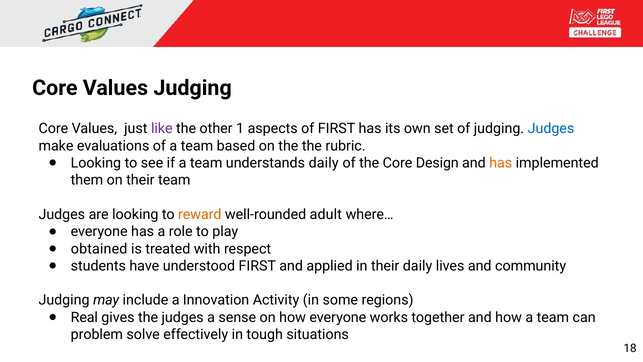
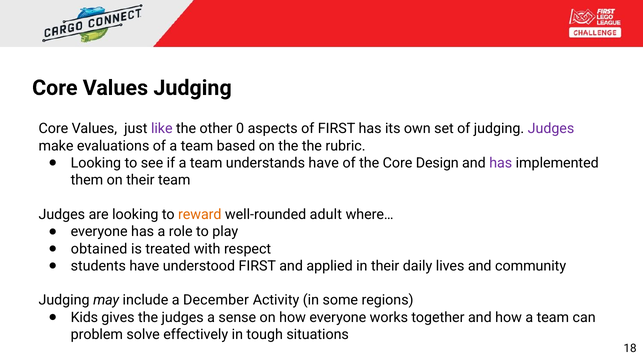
1: 1 -> 0 (240, 129)
Judges colour: blue -> purple (551, 129)
understands daily: daily -> have (324, 163)
has colour: orange -> purple (501, 163)
Innovation: Innovation -> December (216, 300)
Real: Real -> Kids (84, 317)
